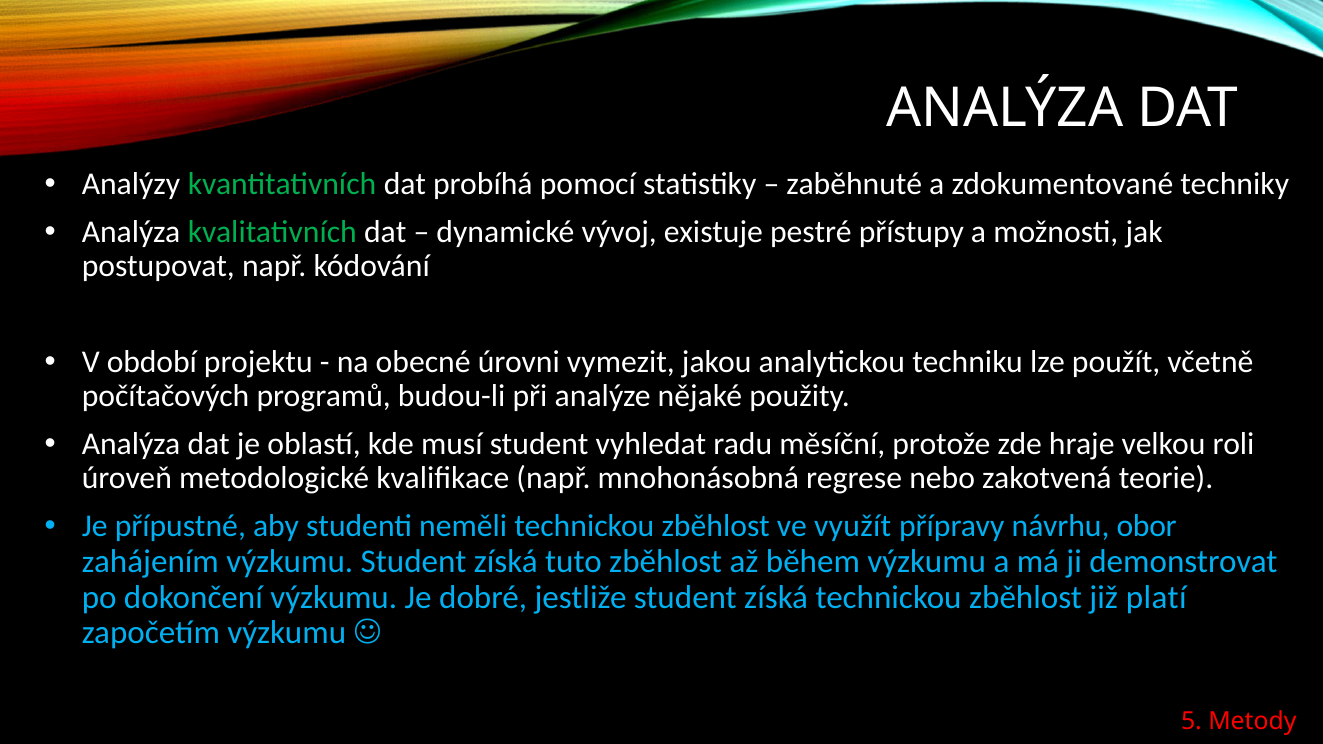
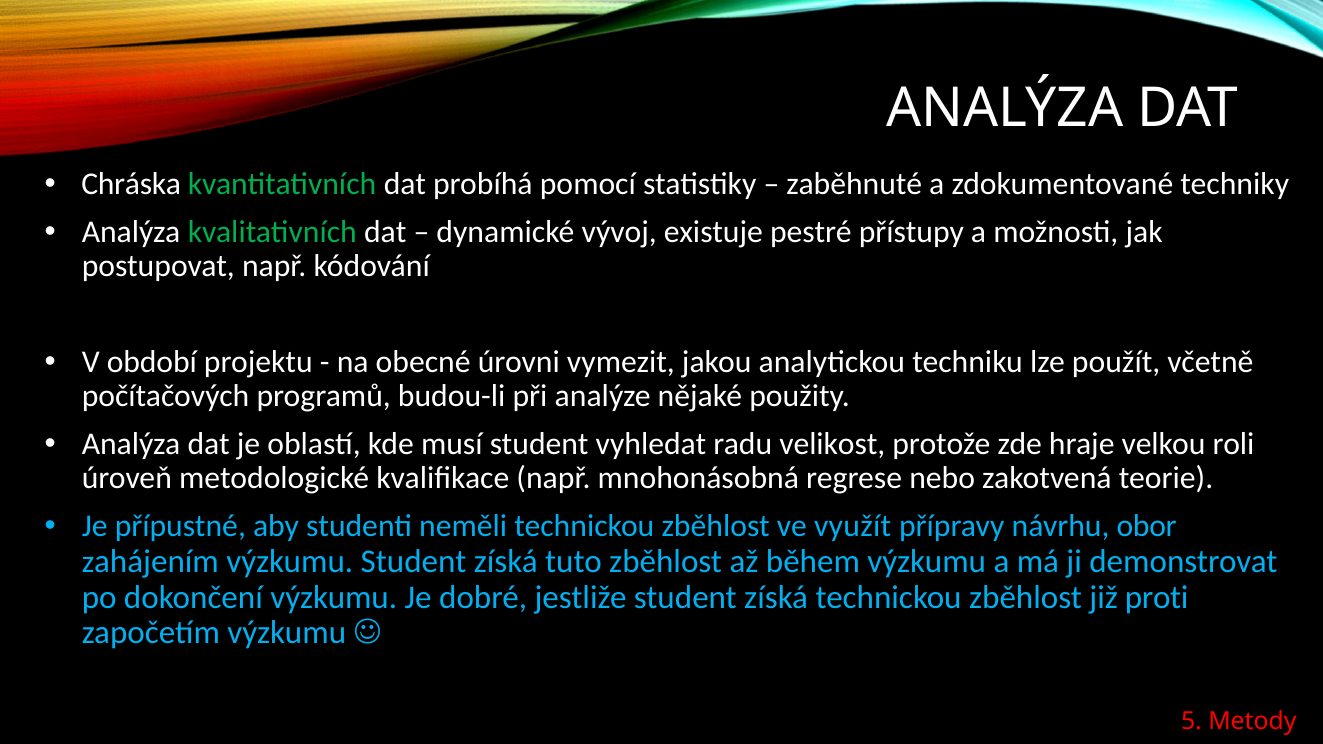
Analýzy: Analýzy -> Chráska (131, 184)
měsíční: měsíční -> velikost (832, 444)
platí: platí -> proti (1157, 597)
